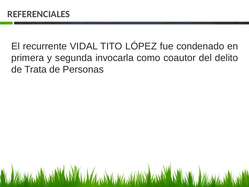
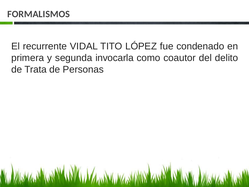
REFERENCIALES: REFERENCIALES -> FORMALISMOS (39, 14)
